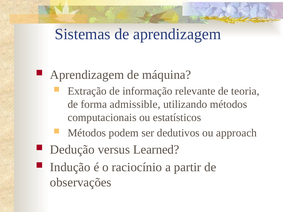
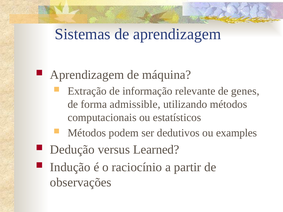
teoria: teoria -> genes (245, 91)
approach: approach -> examples (237, 133)
